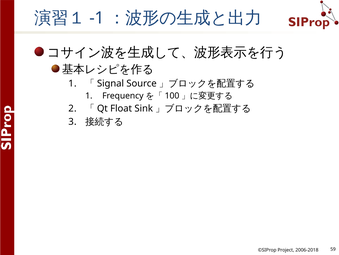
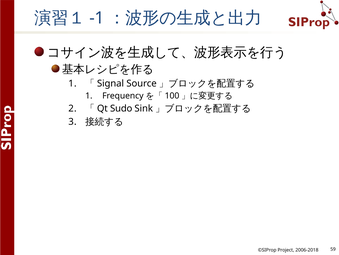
Float: Float -> Sudo (121, 108)
